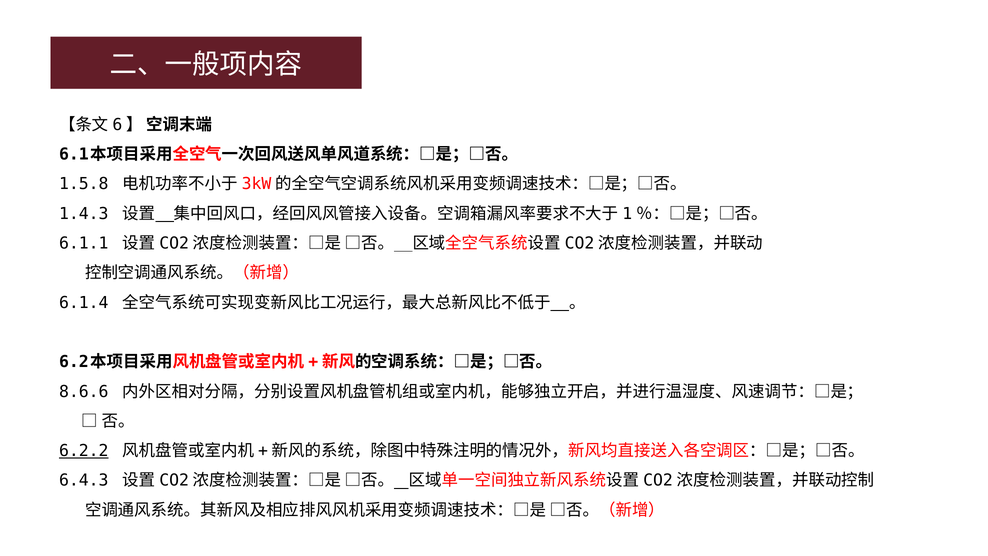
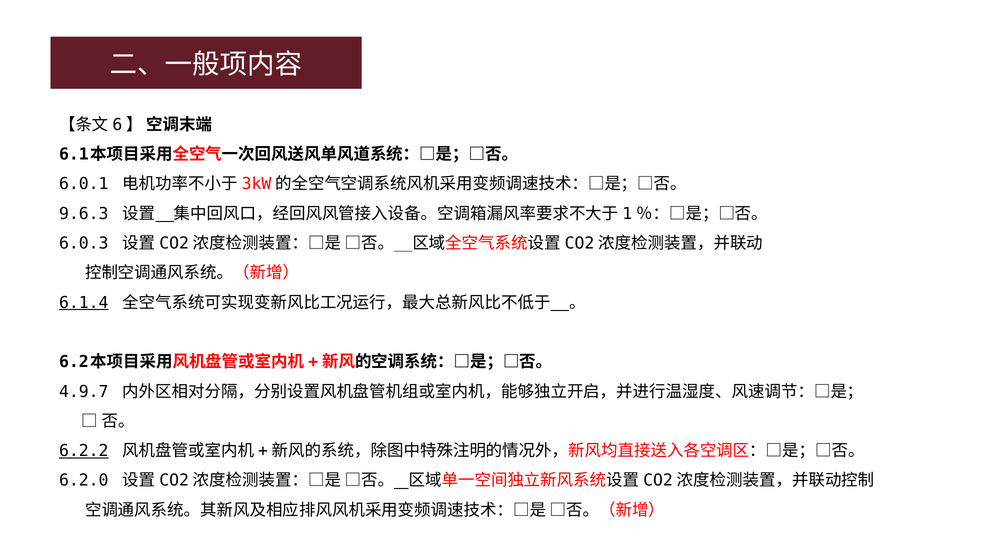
1.5.8: 1.5.8 -> 6.0.1 (84, 184)
1.4.3: 1.4.3 -> 9.6.3 (84, 214)
6.1.1: 6.1.1 -> 6.0.3 (84, 243)
6.1.4 underline: none -> present (84, 303)
8.6.6: 8.6.6 -> 4.9.7 (84, 391)
6.4.3: 6.4.3 -> 6.2.0 (84, 480)
